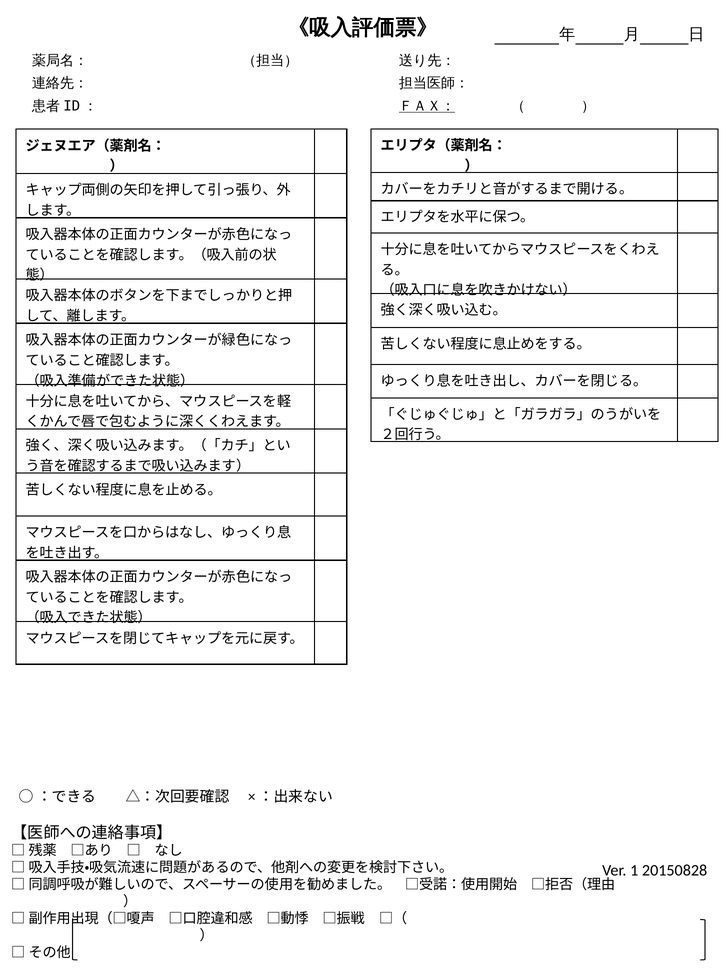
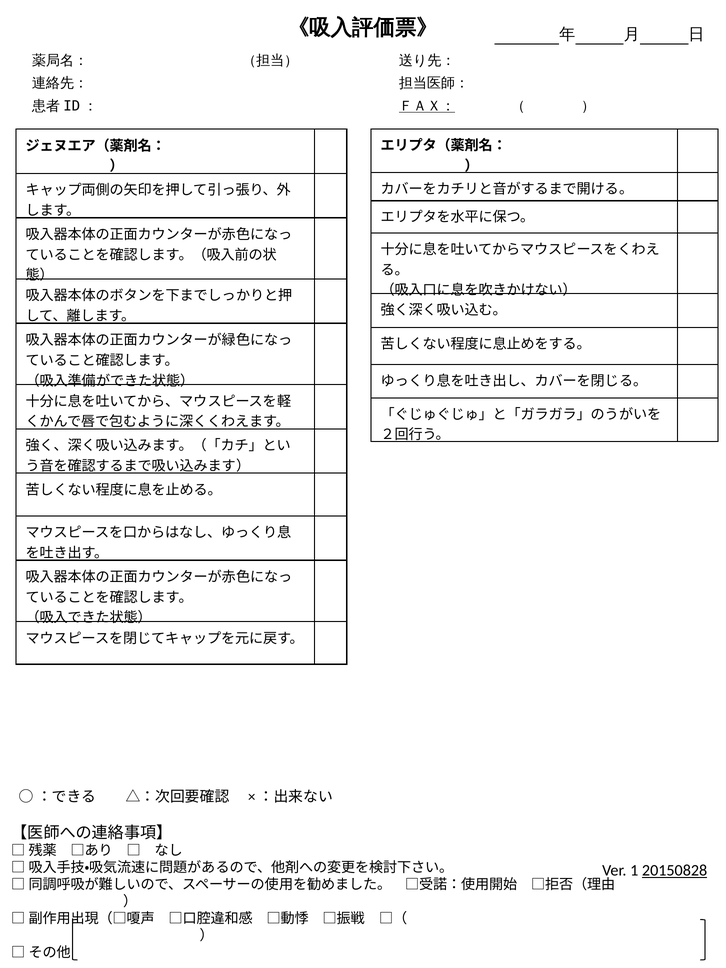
20150828 underline: none -> present (675, 871)
